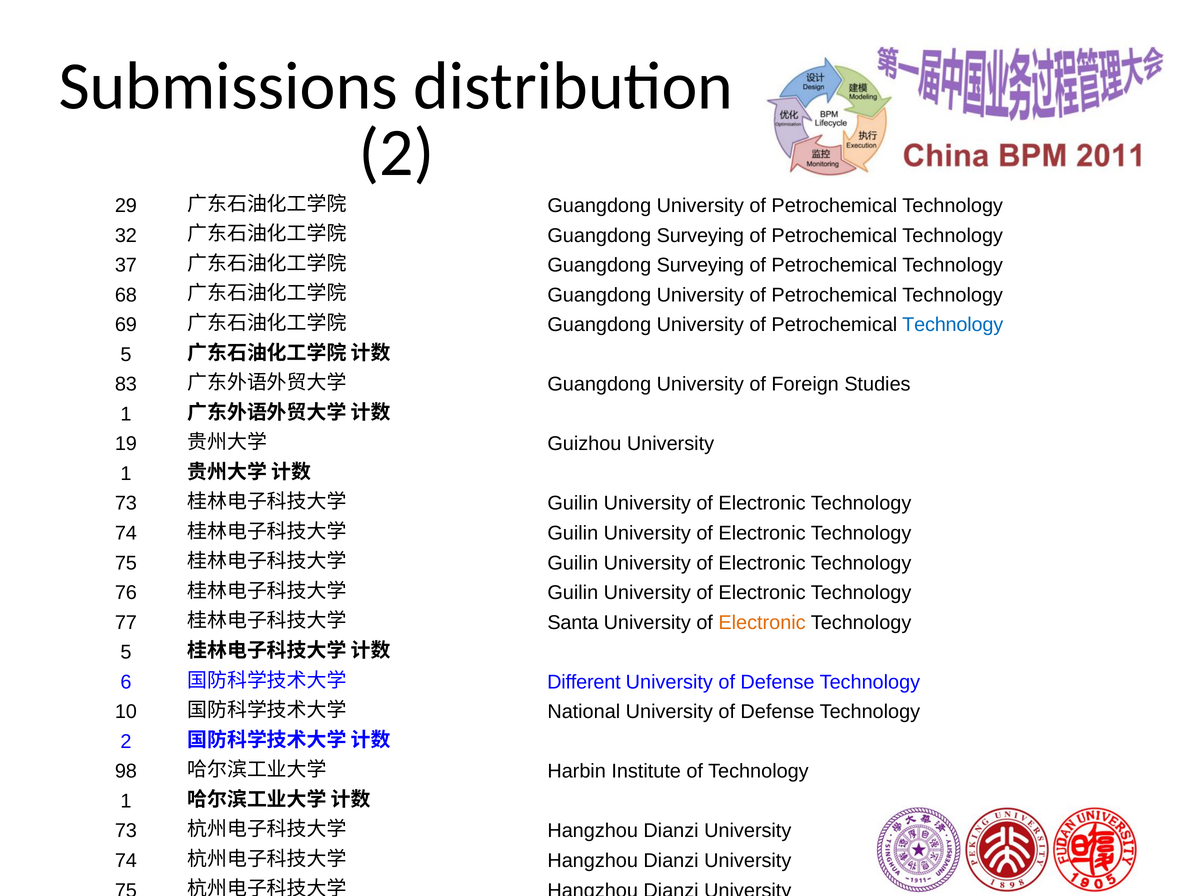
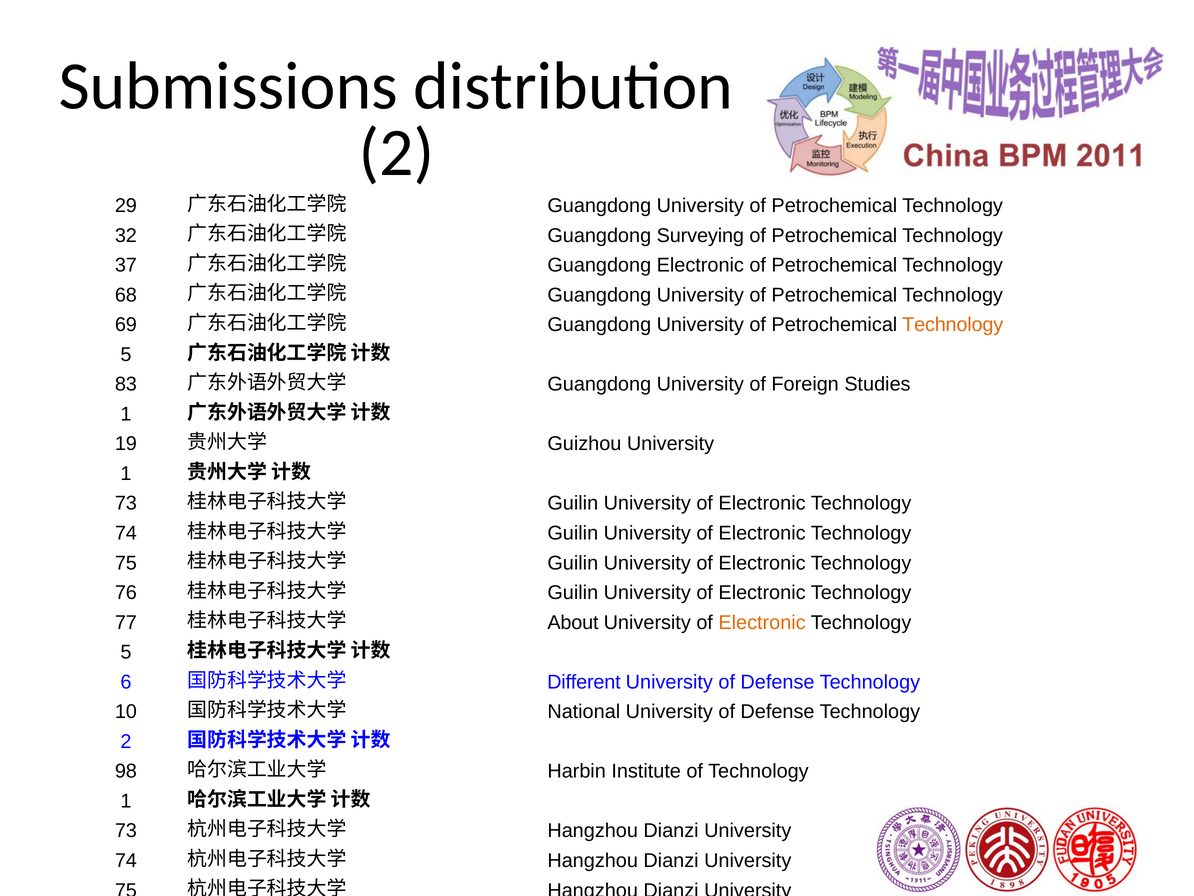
Surveying: Surveying -> Electronic (700, 265)
Technology colour: blue -> orange (953, 325)
Santa: Santa -> About (573, 622)
